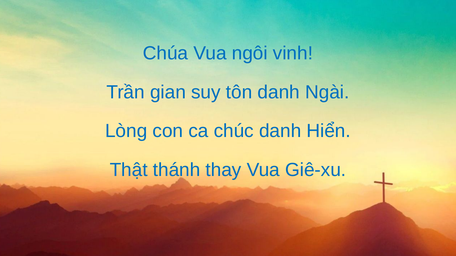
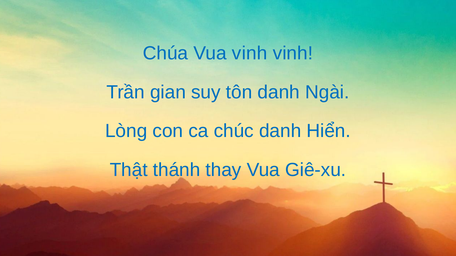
Vua ngôi: ngôi -> vinh (250, 53)
